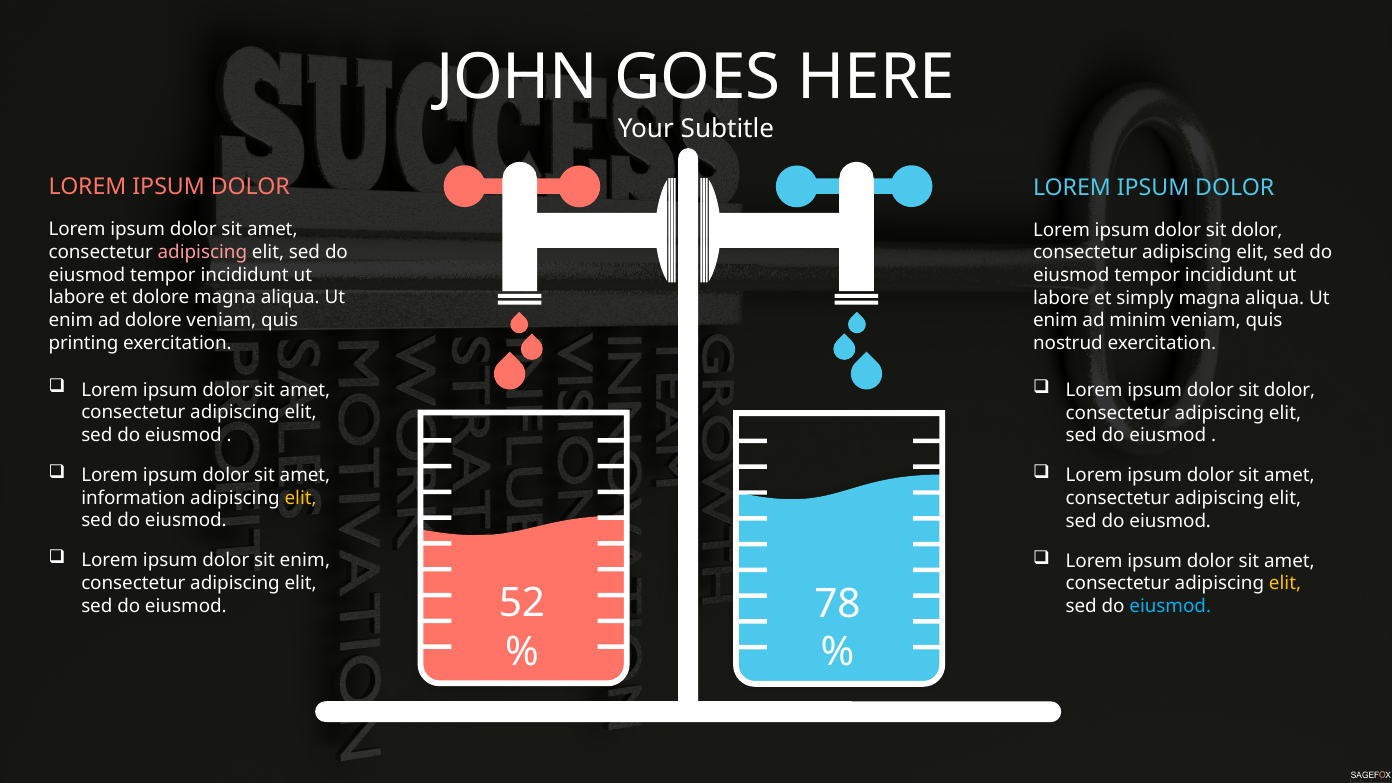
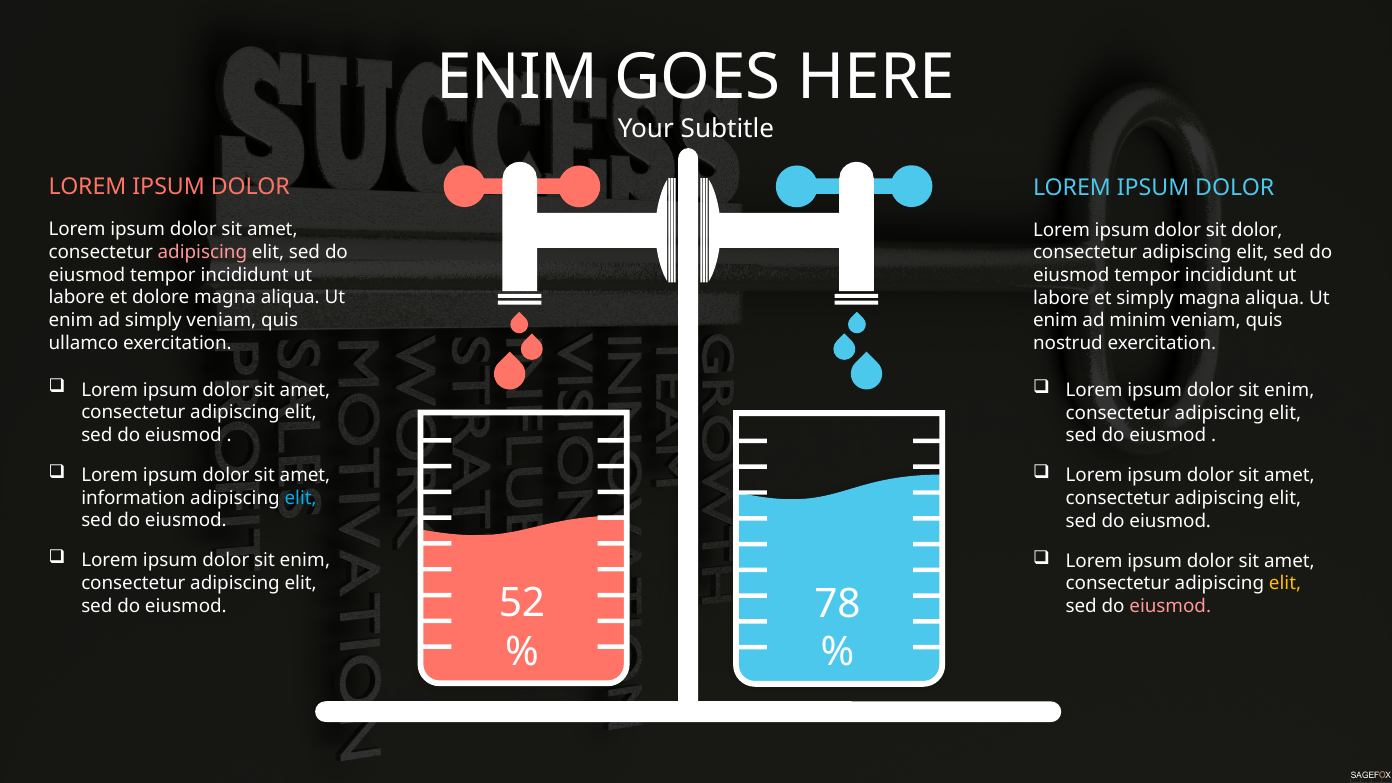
JOHN: JOHN -> ENIM (517, 77)
ad dolore: dolore -> simply (153, 320)
printing: printing -> ullamco (84, 343)
dolor: dolor -> enim (1289, 390)
elit colour: yellow -> light blue (301, 498)
eiusmod colour: light blue -> pink (1170, 606)
